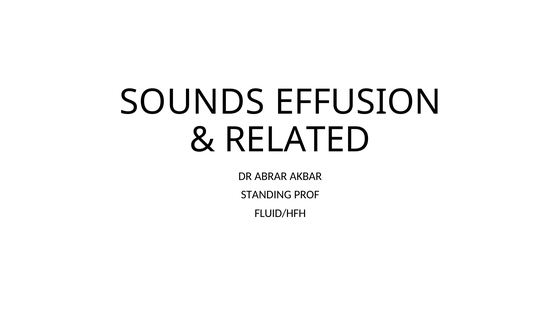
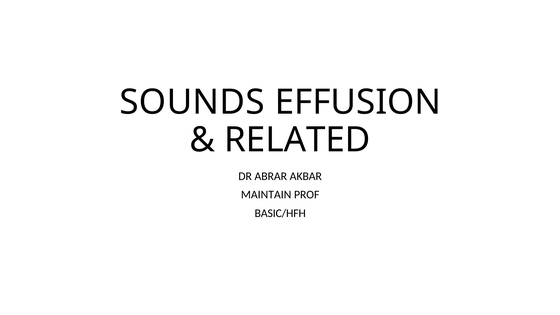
STANDING: STANDING -> MAINTAIN (266, 195)
FLUID/HFH: FLUID/HFH -> BASIC/HFH (280, 213)
